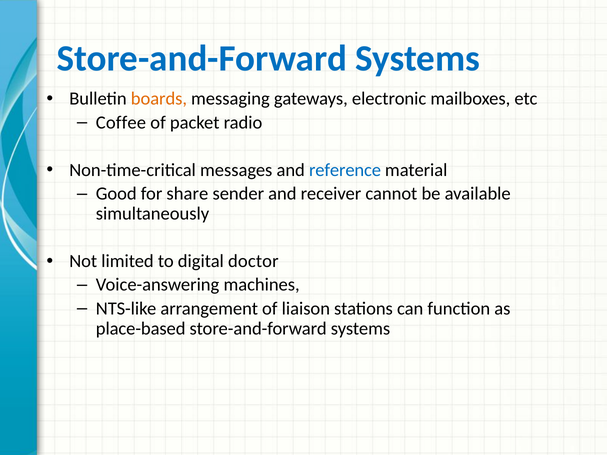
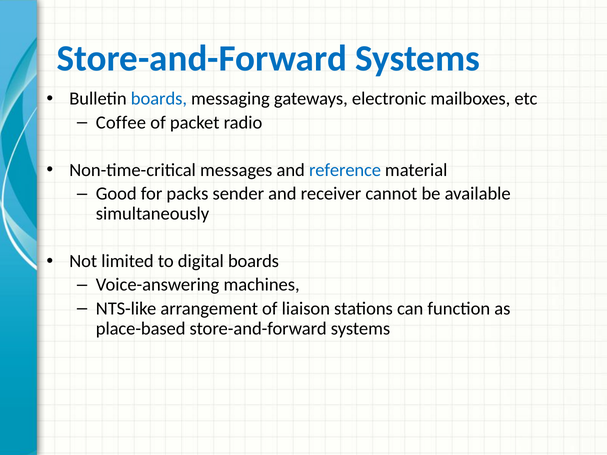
boards colour: orange -> blue (159, 99)
share: share -> packs (187, 194)
digital doctor: doctor -> boards (254, 261)
